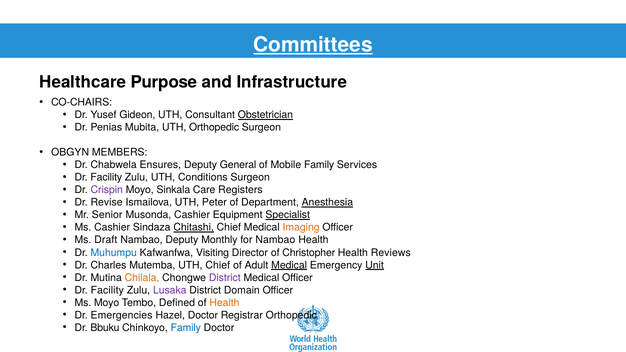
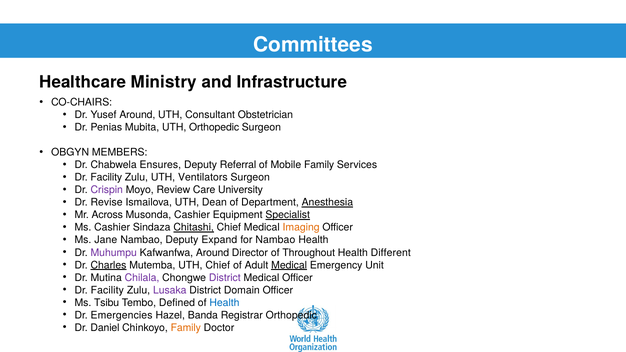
Committees underline: present -> none (313, 45)
Purpose: Purpose -> Ministry (164, 82)
Yusef Gideon: Gideon -> Around (137, 115)
Obstetrician underline: present -> none (265, 115)
General: General -> Referral (238, 165)
Conditions: Conditions -> Ventilators (203, 178)
Sinkala: Sinkala -> Review (173, 190)
Registers: Registers -> University (241, 190)
Peter: Peter -> Dean (214, 203)
Senior: Senior -> Across (107, 215)
Draft: Draft -> Jane (106, 240)
Monthly: Monthly -> Expand (219, 240)
Muhumpu colour: blue -> purple (114, 253)
Kafwanfwa Visiting: Visiting -> Around (213, 253)
Christopher: Christopher -> Throughout (309, 253)
Reviews: Reviews -> Different (391, 253)
Charles underline: none -> present (108, 265)
Unit underline: present -> none (375, 265)
Chilala colour: orange -> purple (142, 278)
Ms Moyo: Moyo -> Tsibu (107, 303)
Health colour: orange -> blue (224, 303)
Hazel Doctor: Doctor -> Banda (203, 315)
Bbuku: Bbuku -> Daniel (105, 328)
Family colour: blue -> orange (186, 328)
